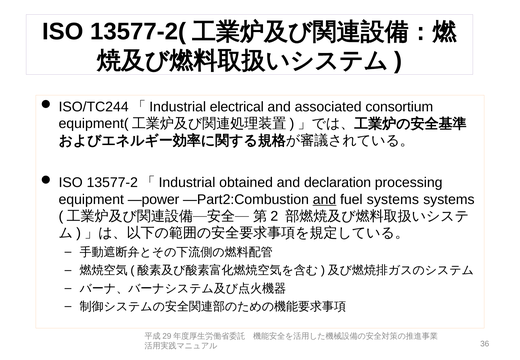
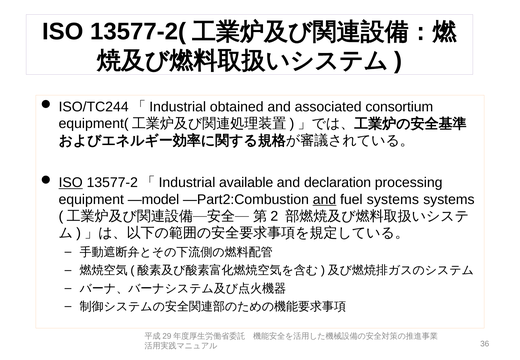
electrical: electrical -> obtained (237, 107)
ISO underline: none -> present (71, 183)
obtained: obtained -> available (246, 183)
—power: —power -> —model (154, 199)
